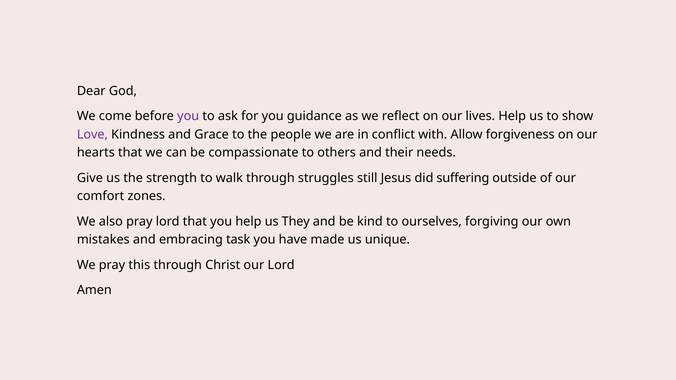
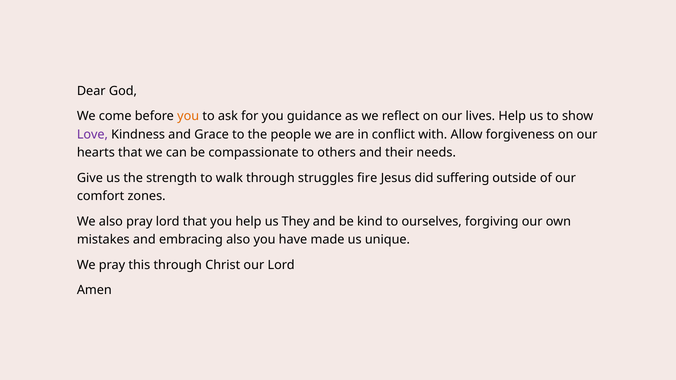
you colour: purple -> orange (188, 116)
still: still -> fire (367, 178)
embracing task: task -> also (238, 240)
